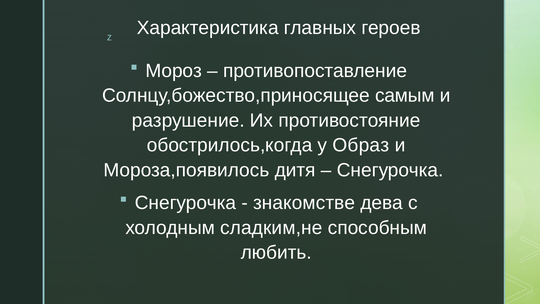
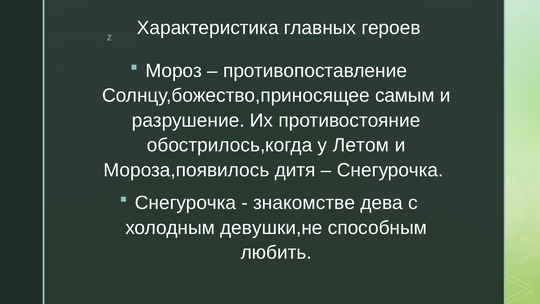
Образ: Образ -> Летом (361, 145)
сладким,не: сладким,не -> девушки,не (271, 228)
